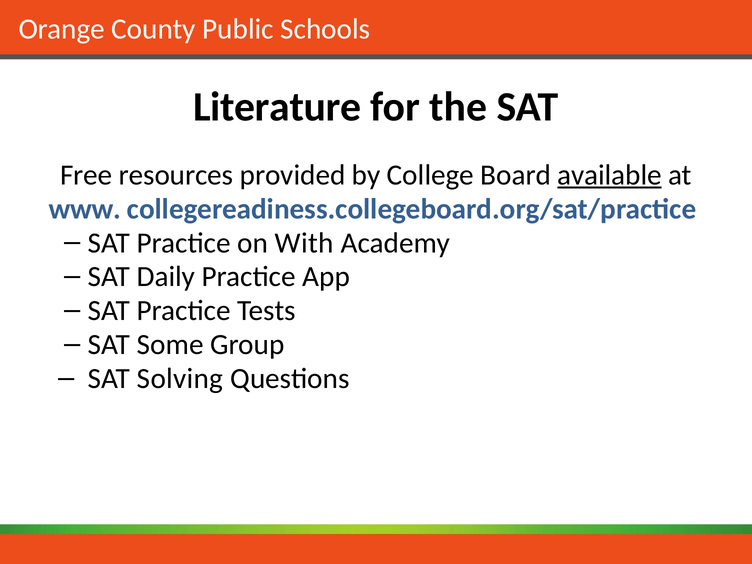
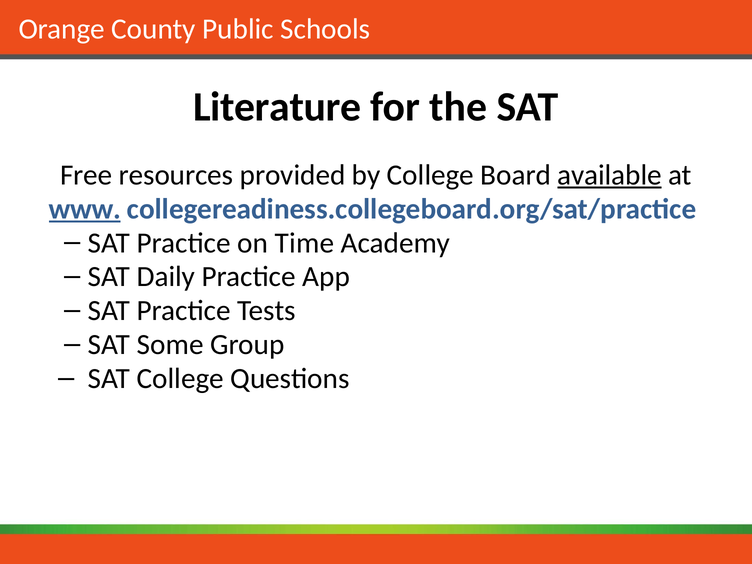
www underline: none -> present (85, 209)
With: With -> Time (304, 243)
SAT Solving: Solving -> College (180, 379)
